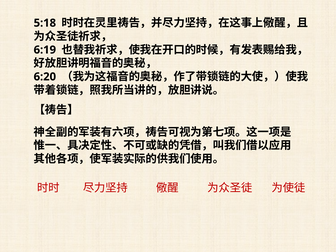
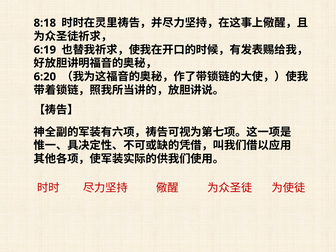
5:18: 5:18 -> 8:18 (45, 23)
